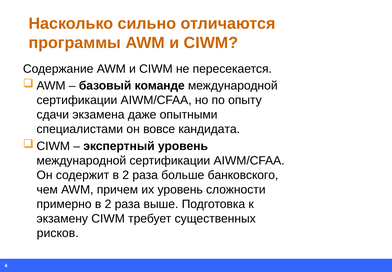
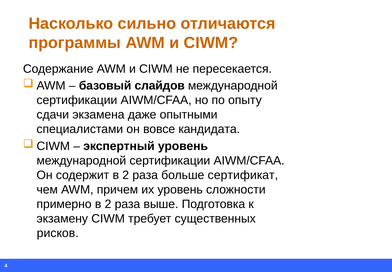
команде: команде -> слайдов (160, 86)
банковского: банковского -> сертификат (243, 175)
